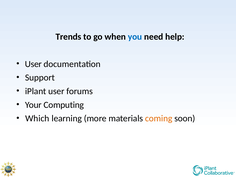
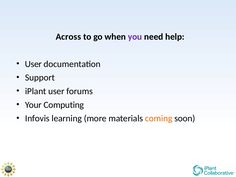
Trends: Trends -> Across (68, 37)
you colour: blue -> purple (135, 37)
Which: Which -> Infovis (37, 118)
